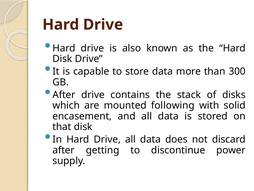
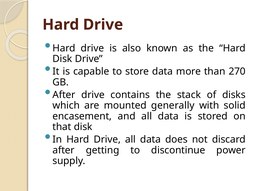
300: 300 -> 270 (237, 71)
following: following -> generally (173, 105)
